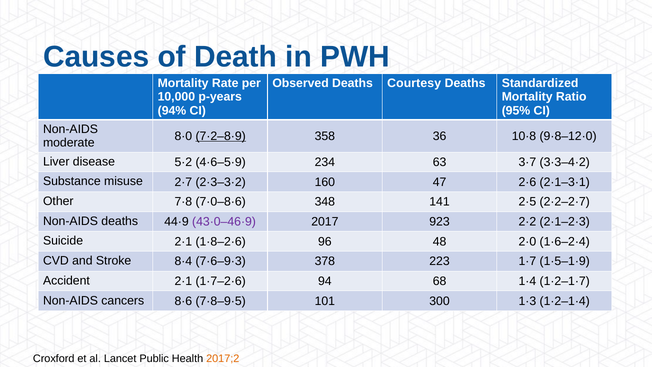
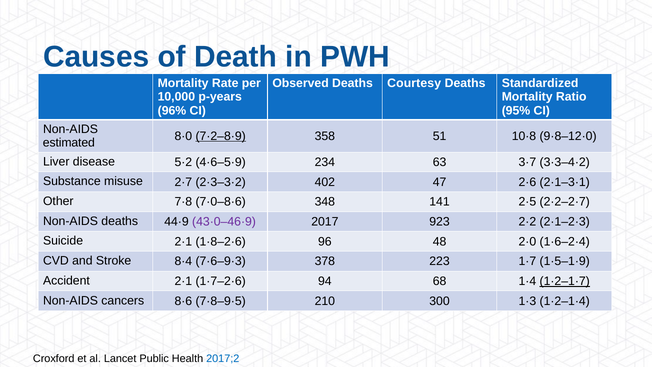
94%: 94% -> 96% (172, 111)
36: 36 -> 51 (440, 136)
moderate: moderate -> estimated (69, 143)
160: 160 -> 402 (325, 182)
1·2–1·7 underline: none -> present (565, 281)
101: 101 -> 210 (325, 301)
2017;2 colour: orange -> blue (223, 358)
